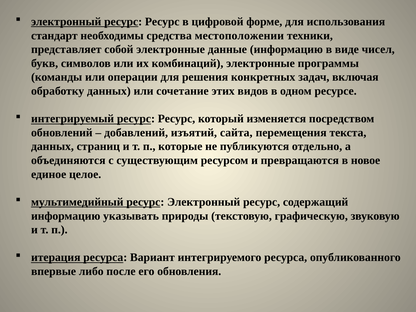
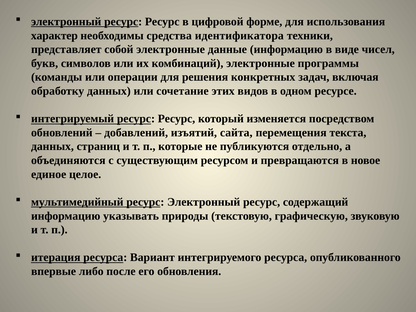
стандарт: стандарт -> характер (54, 36)
местоположении: местоположении -> идентификатора (239, 36)
